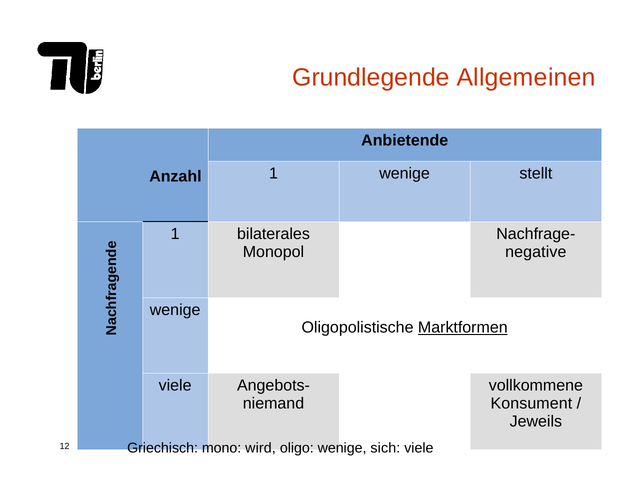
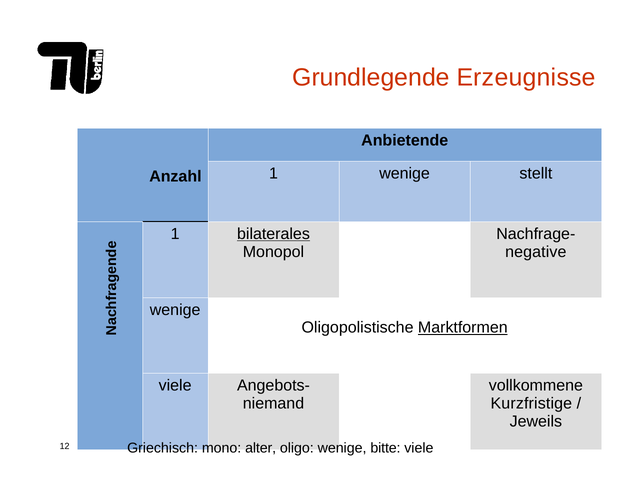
Allgemeinen: Allgemeinen -> Erzeugnisse (526, 77)
bilaterales underline: none -> present (273, 234)
Konsument: Konsument -> Kurzfristige (531, 404)
wird: wird -> alter (261, 448)
sich: sich -> bitte (385, 448)
